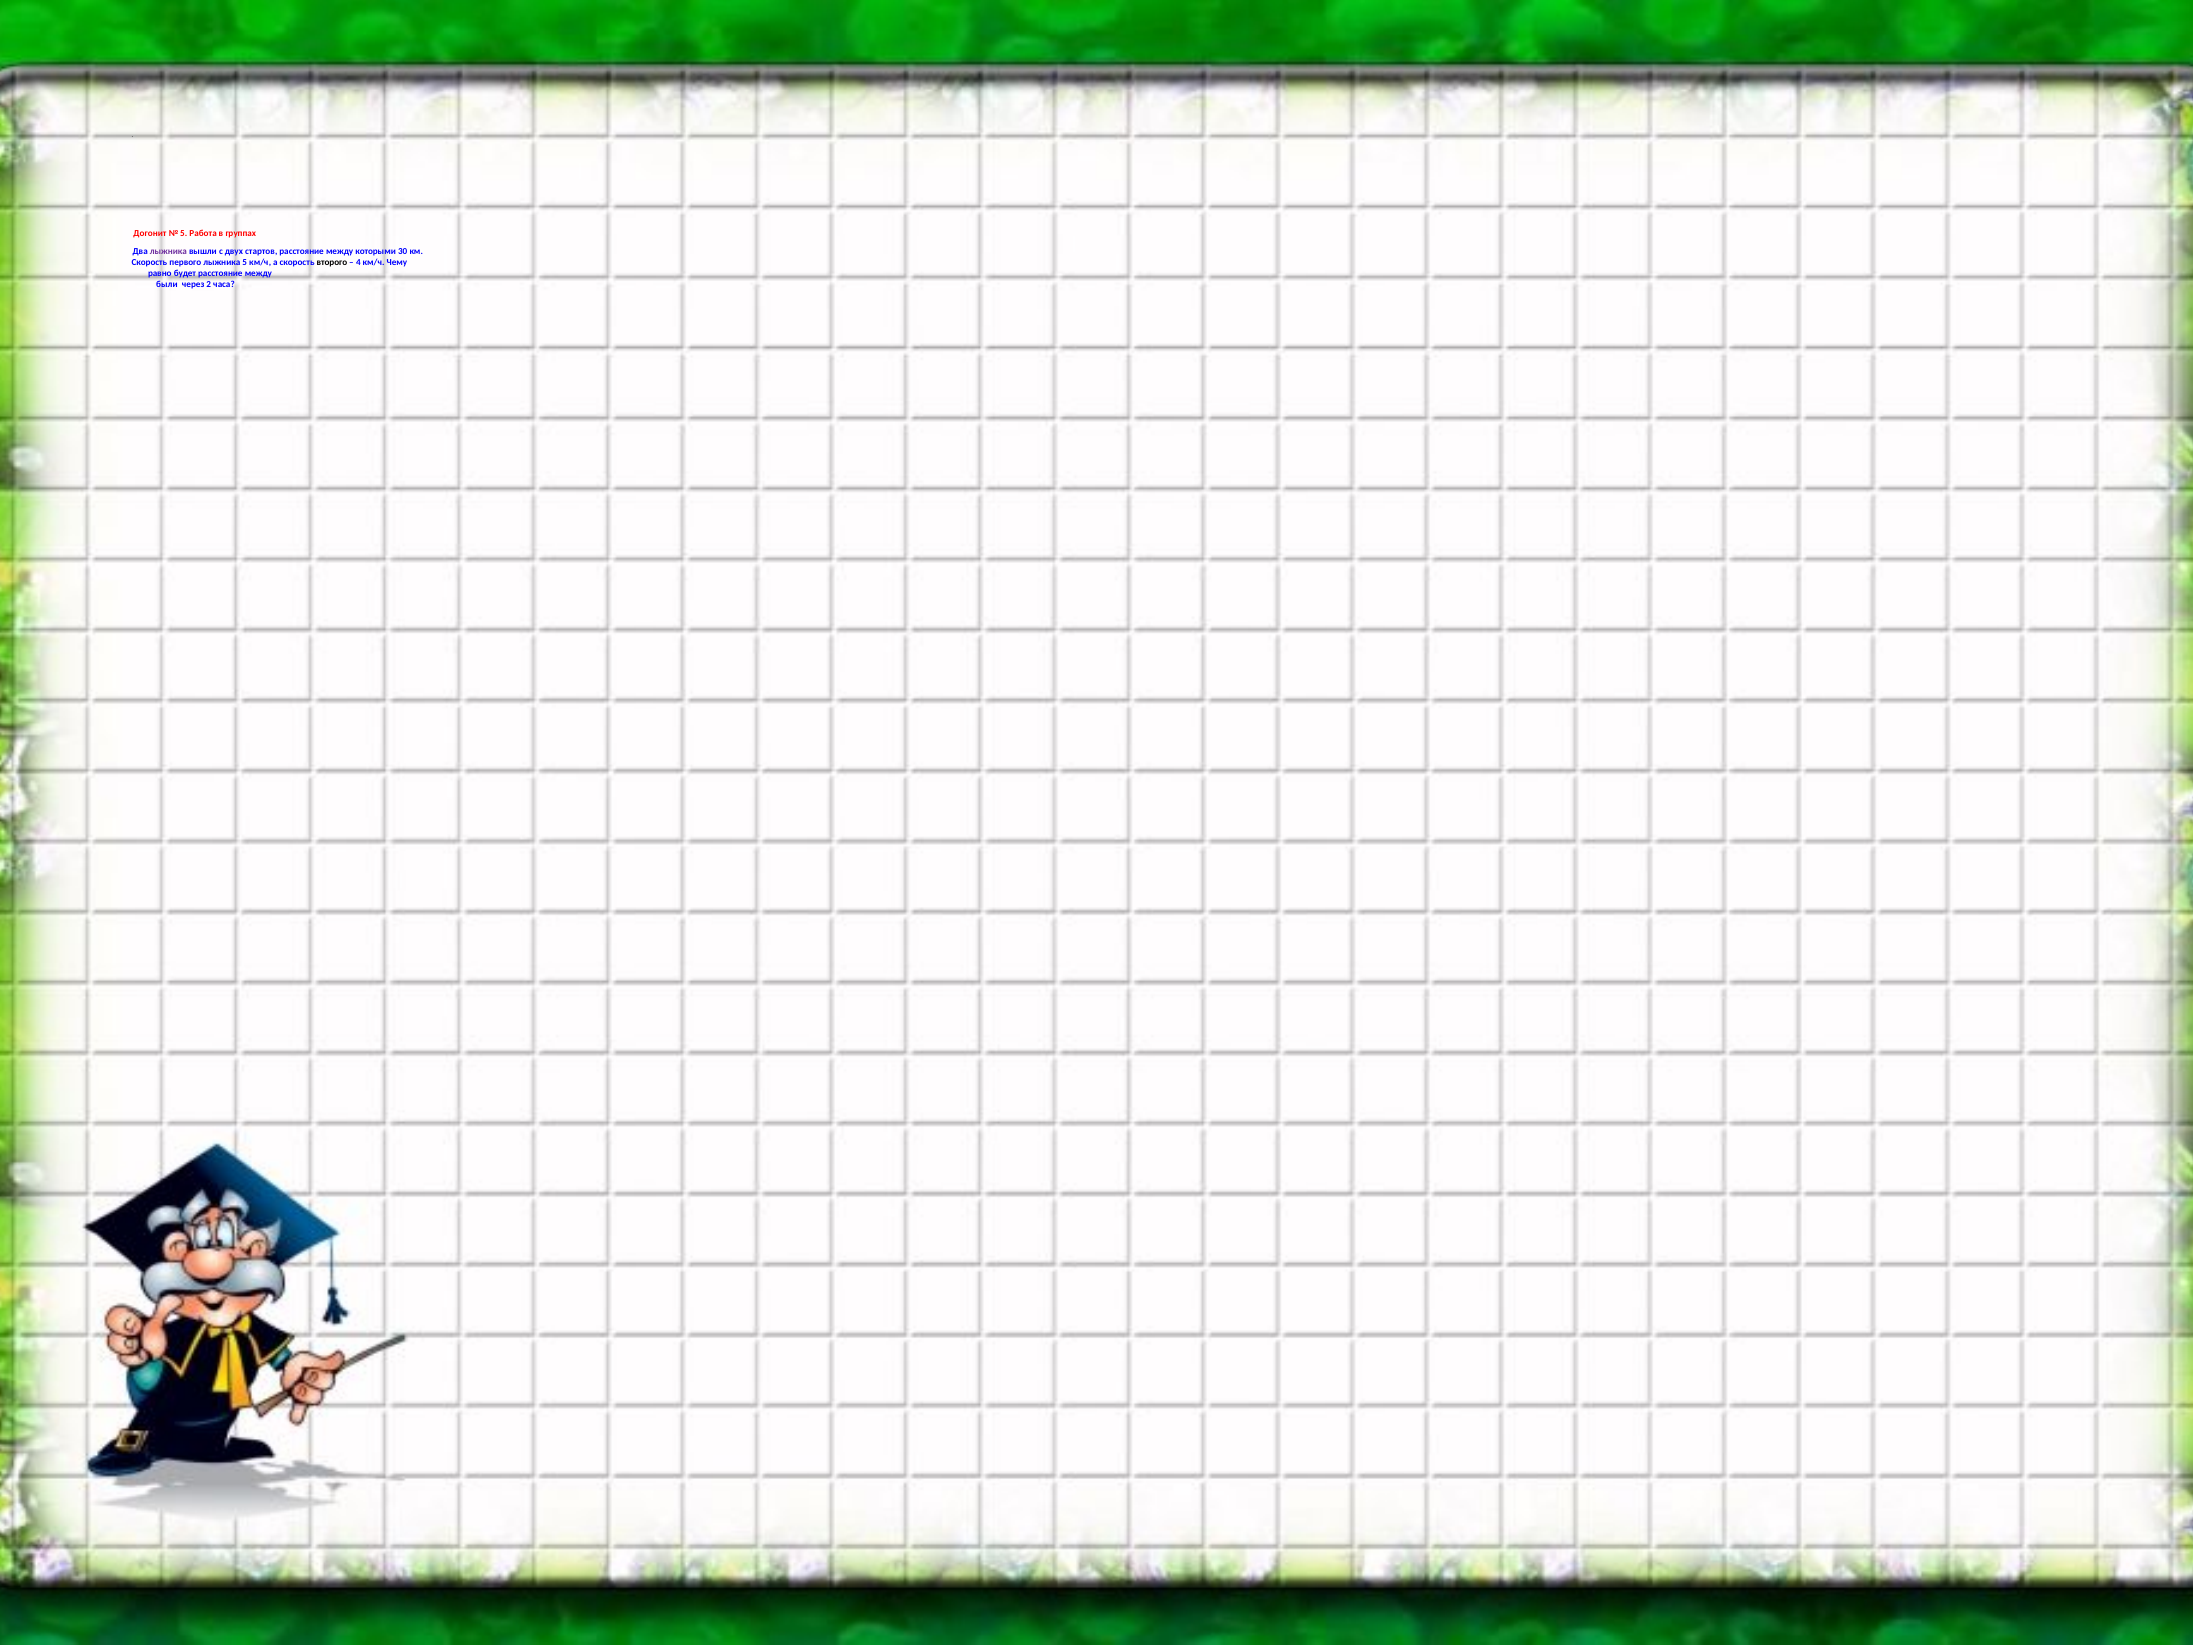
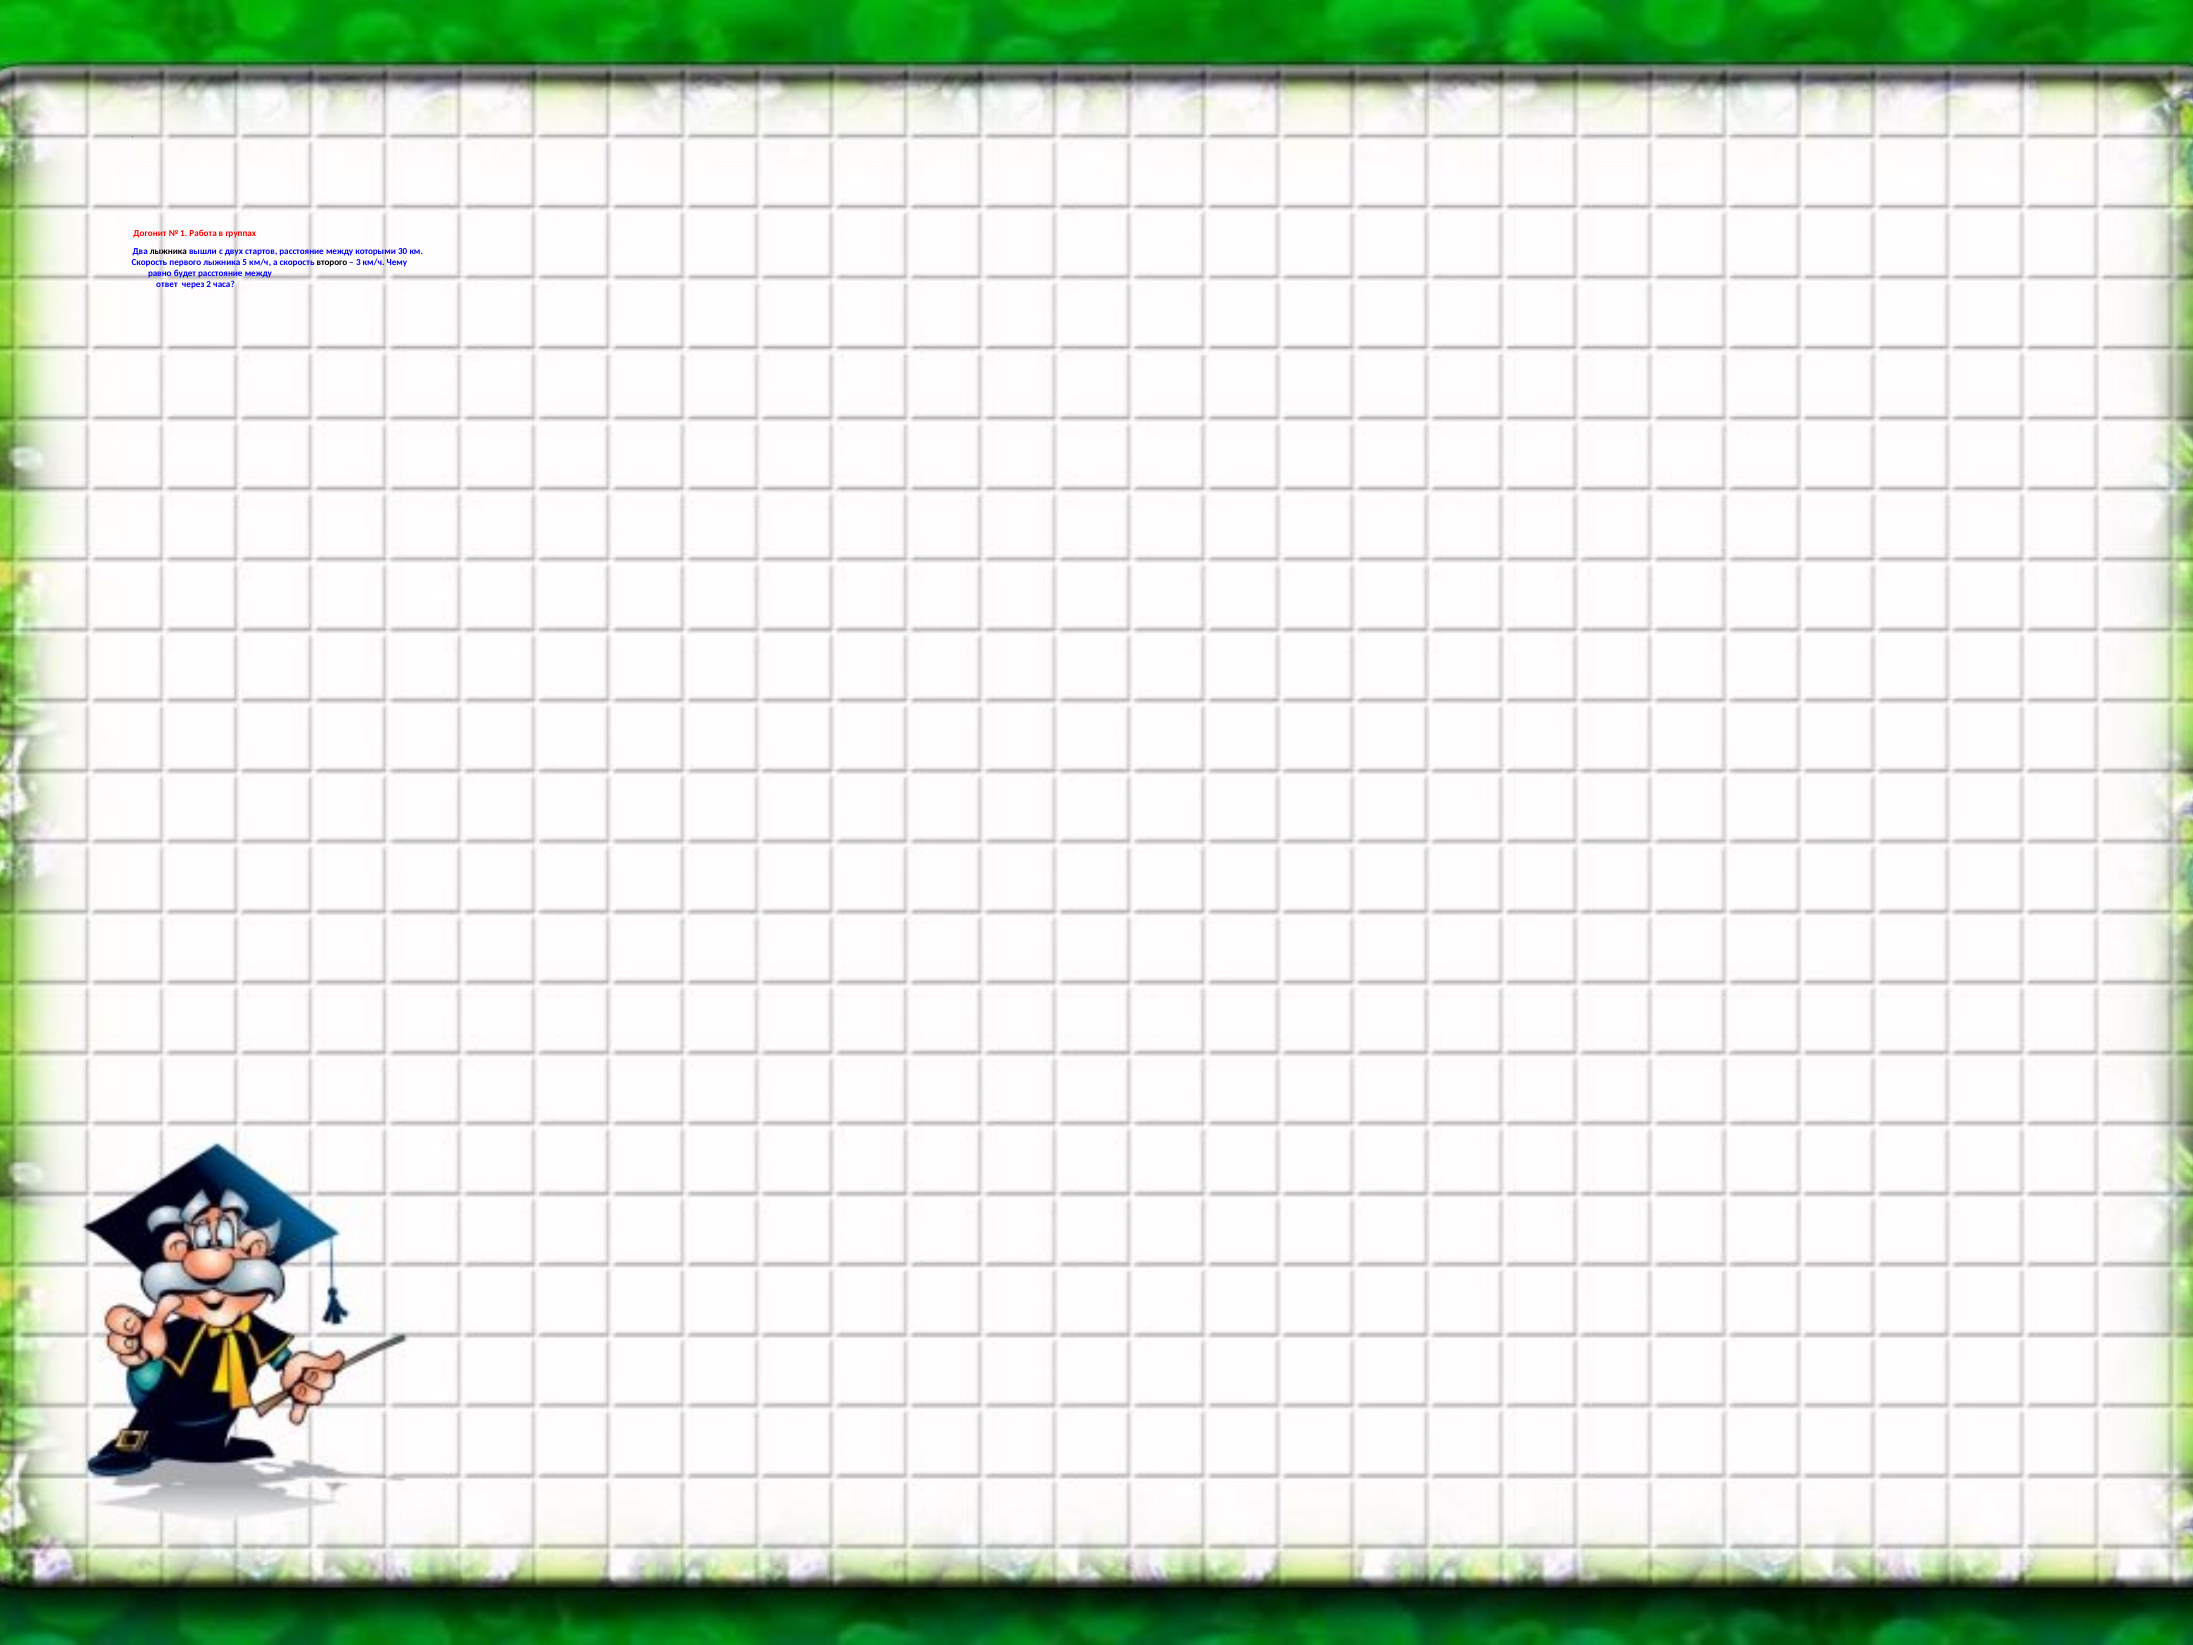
5: 5 -> 1 (184, 233)
лыжника colour: purple -> black (168, 251)
4: 4 -> 3 (358, 262)
были: были -> ответ (167, 284)
